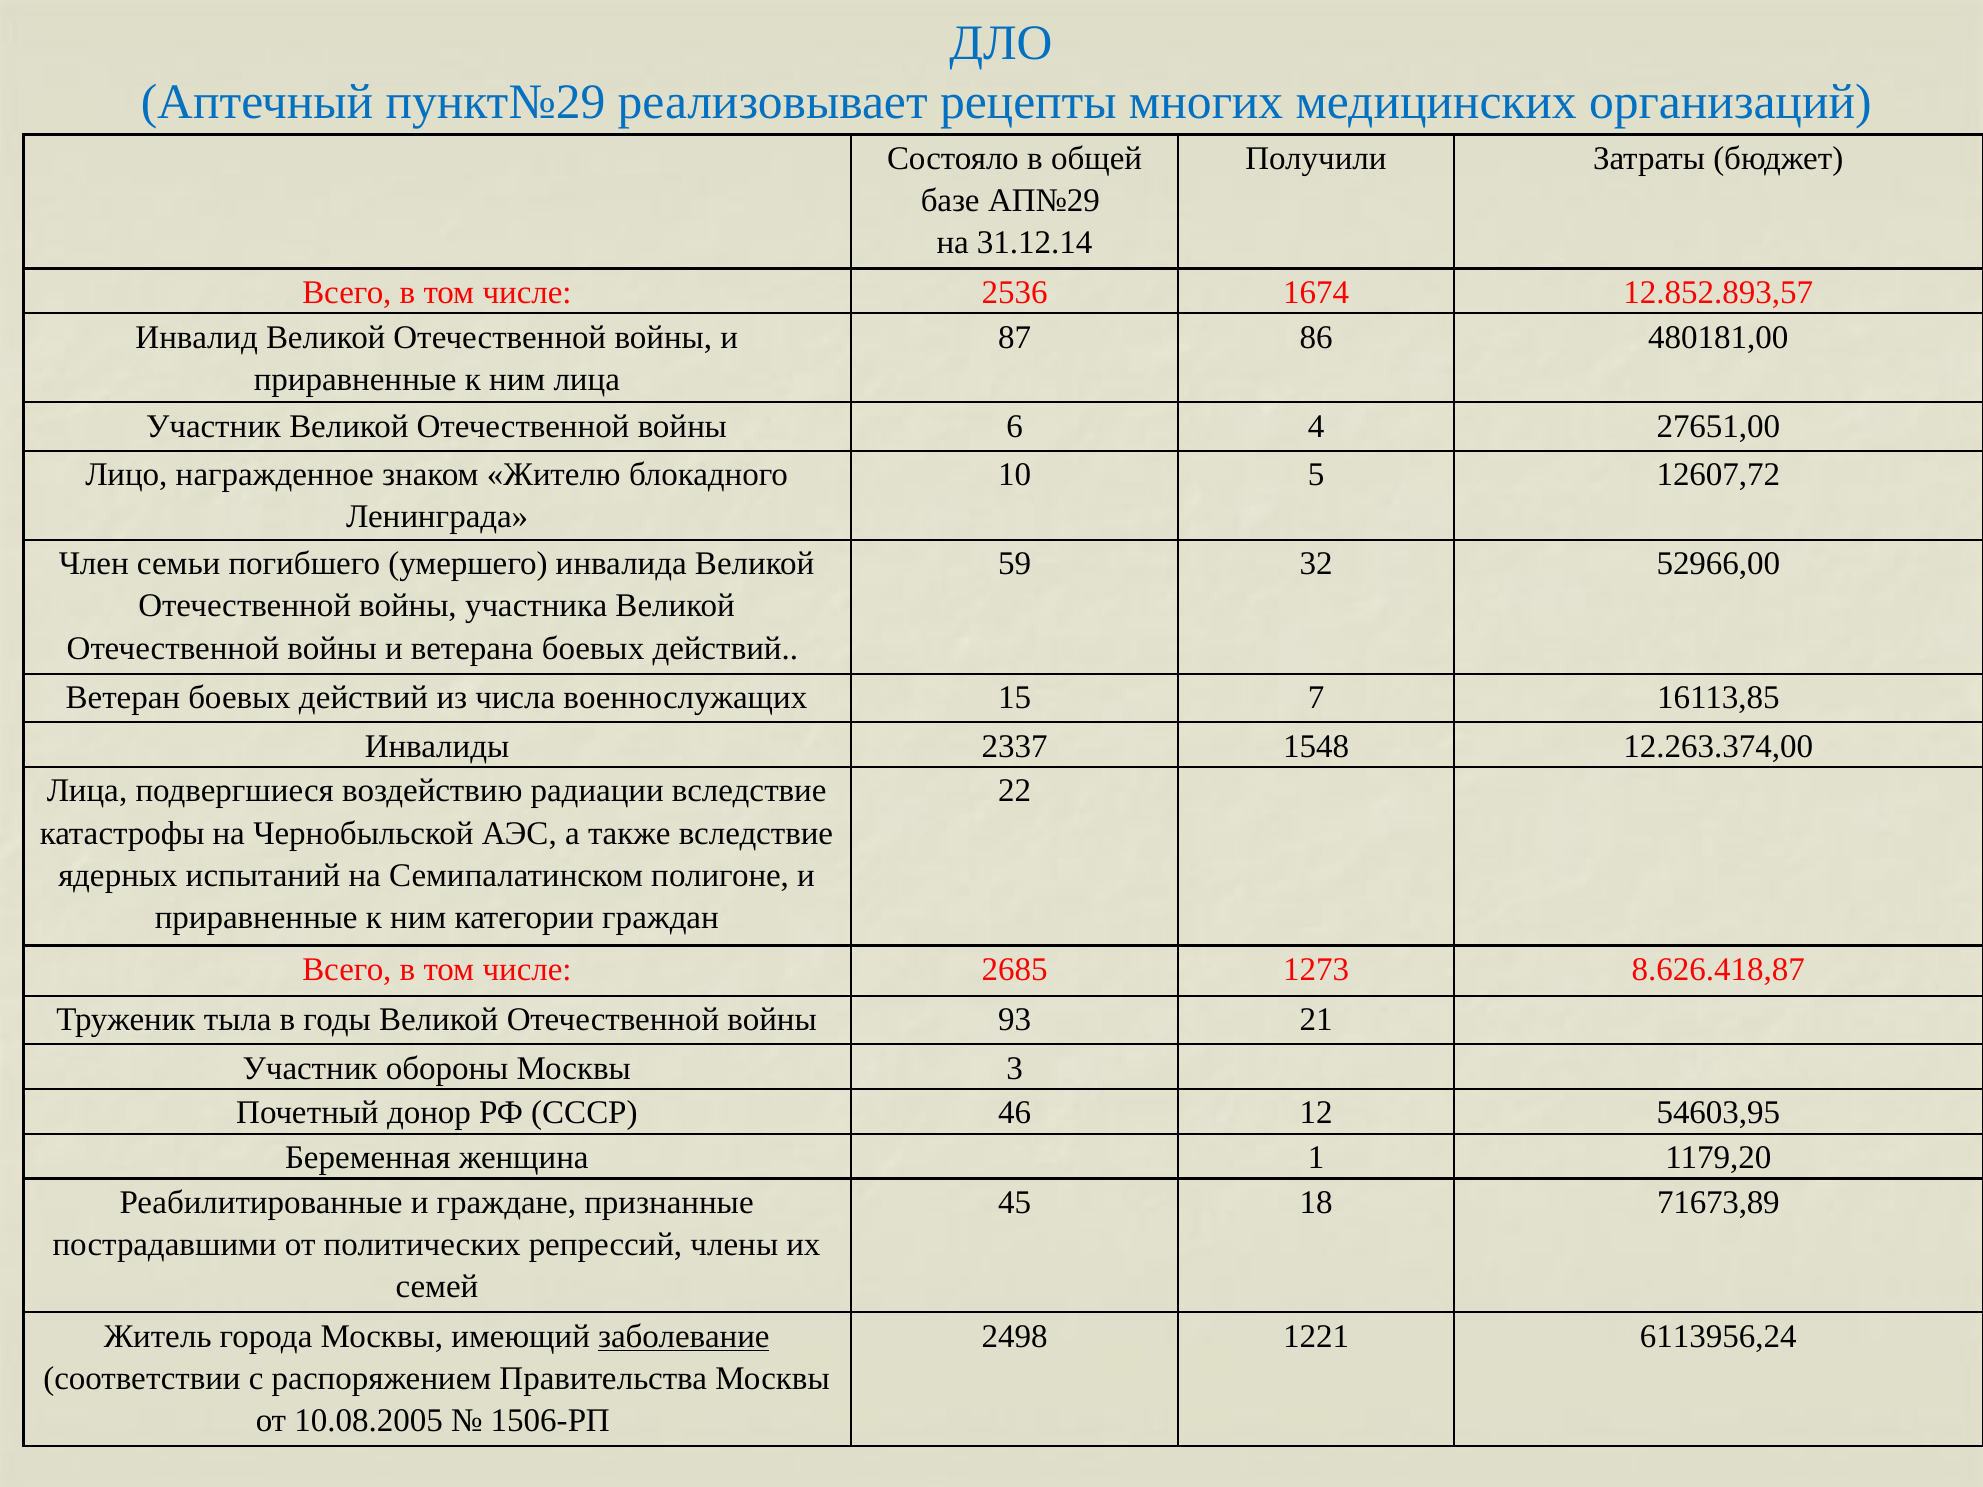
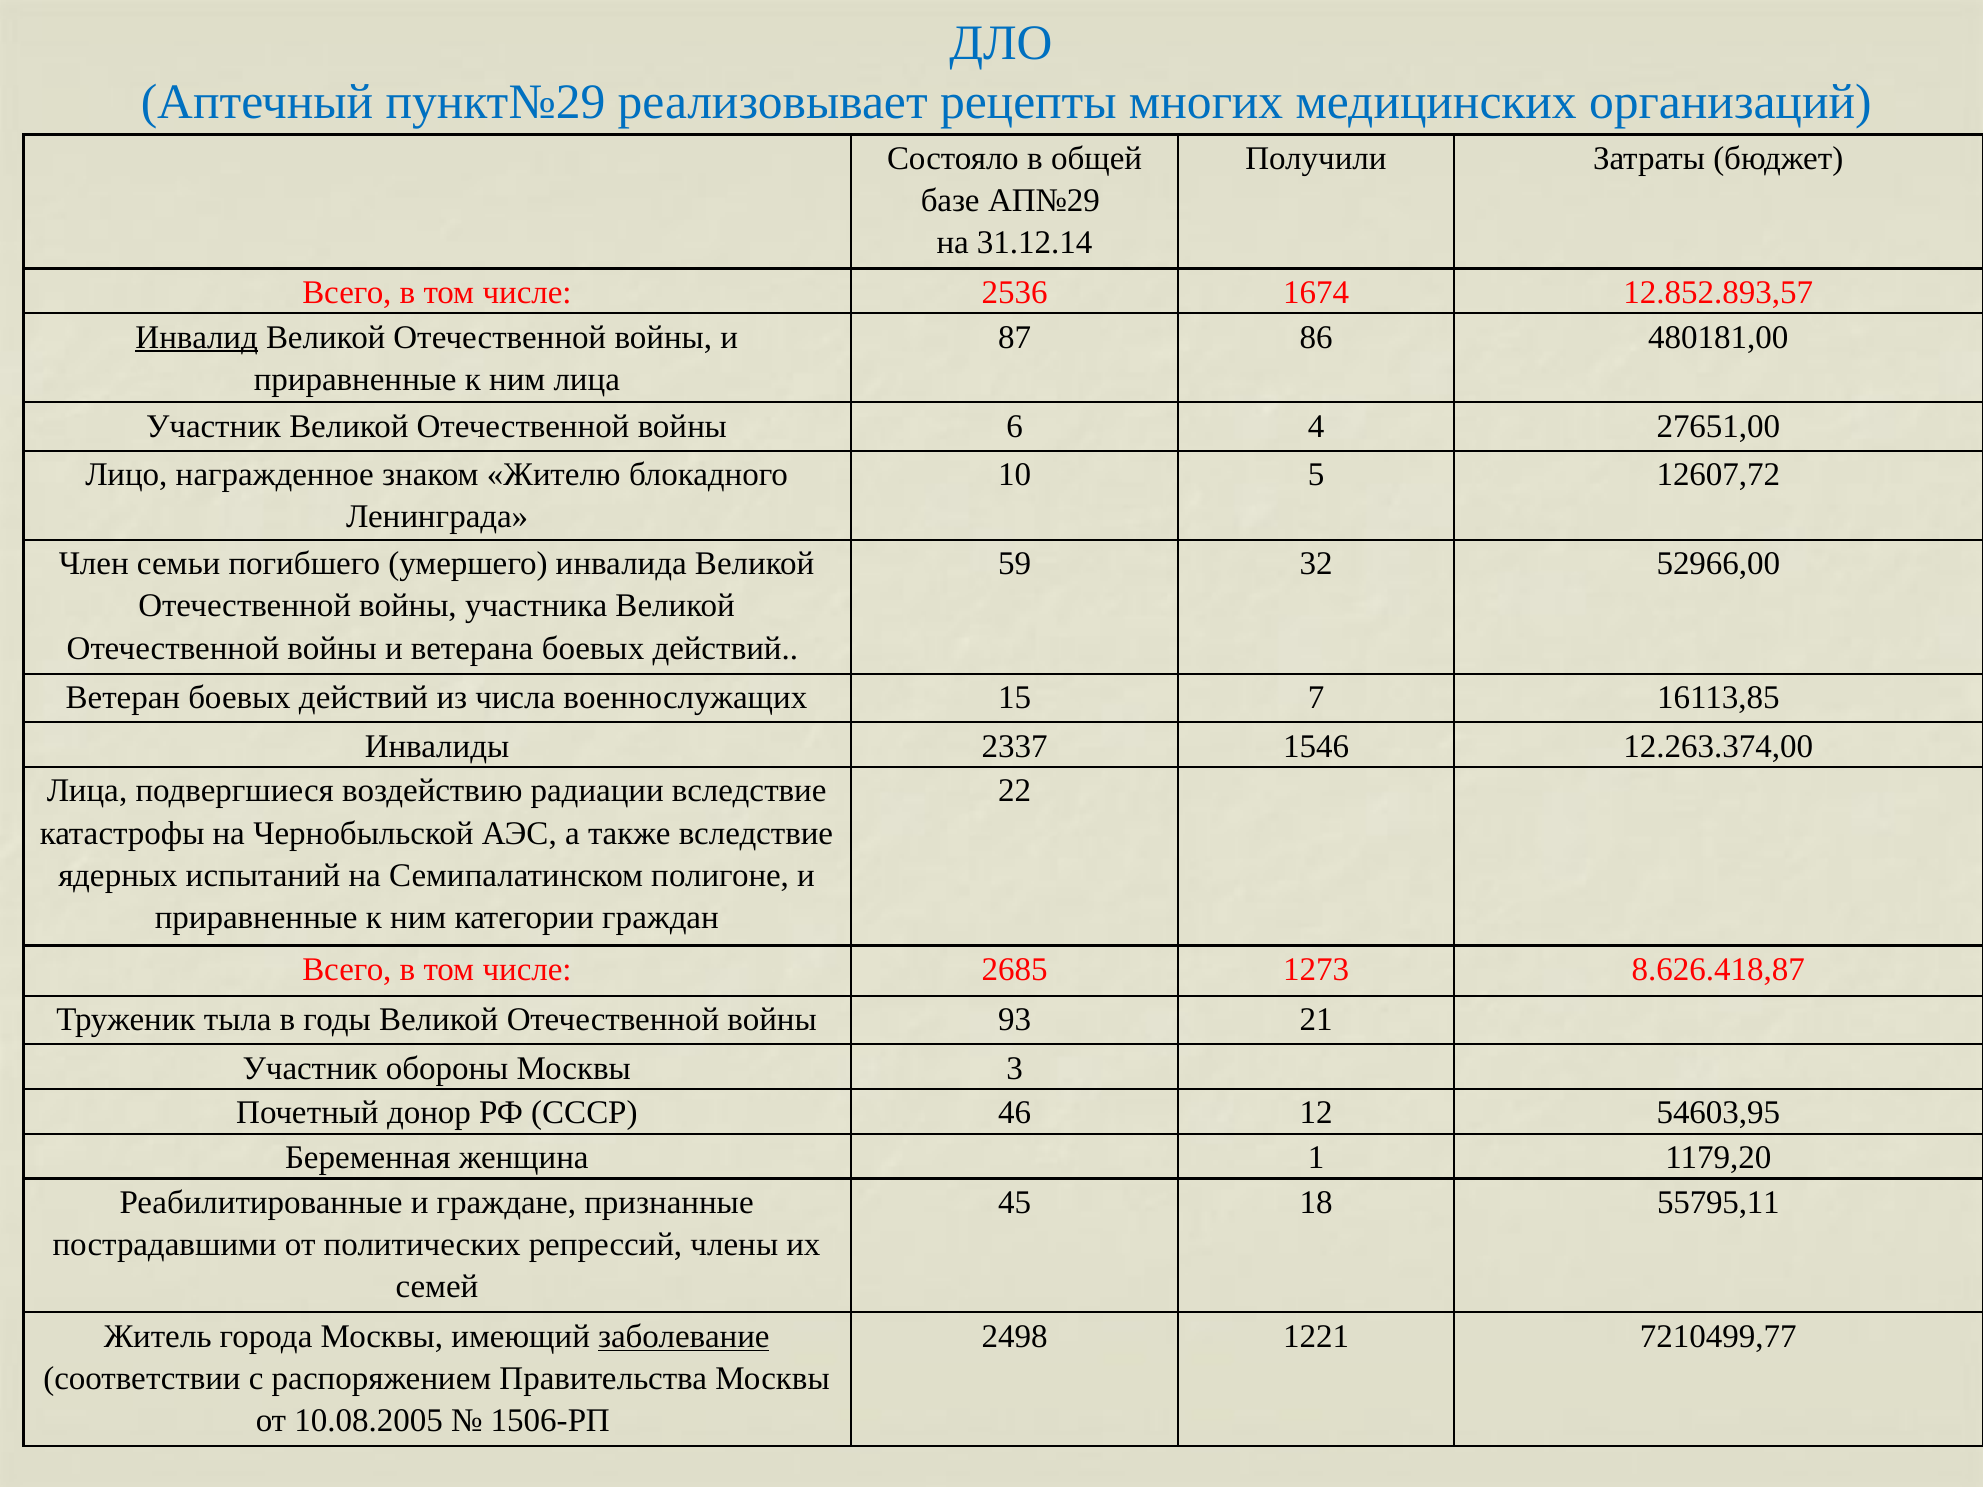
Инвалид underline: none -> present (197, 337)
1548: 1548 -> 1546 (1316, 746)
71673,89: 71673,89 -> 55795,11 (1718, 1203)
6113956,24: 6113956,24 -> 7210499,77 (1718, 1337)
